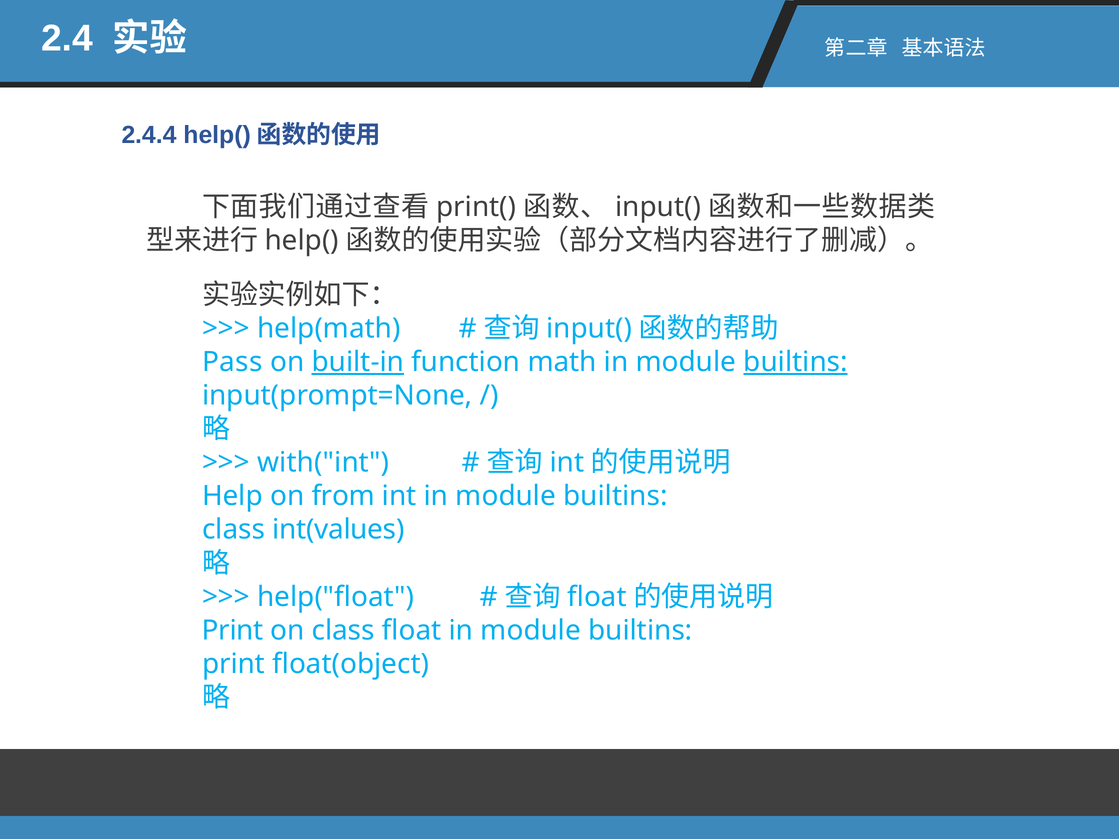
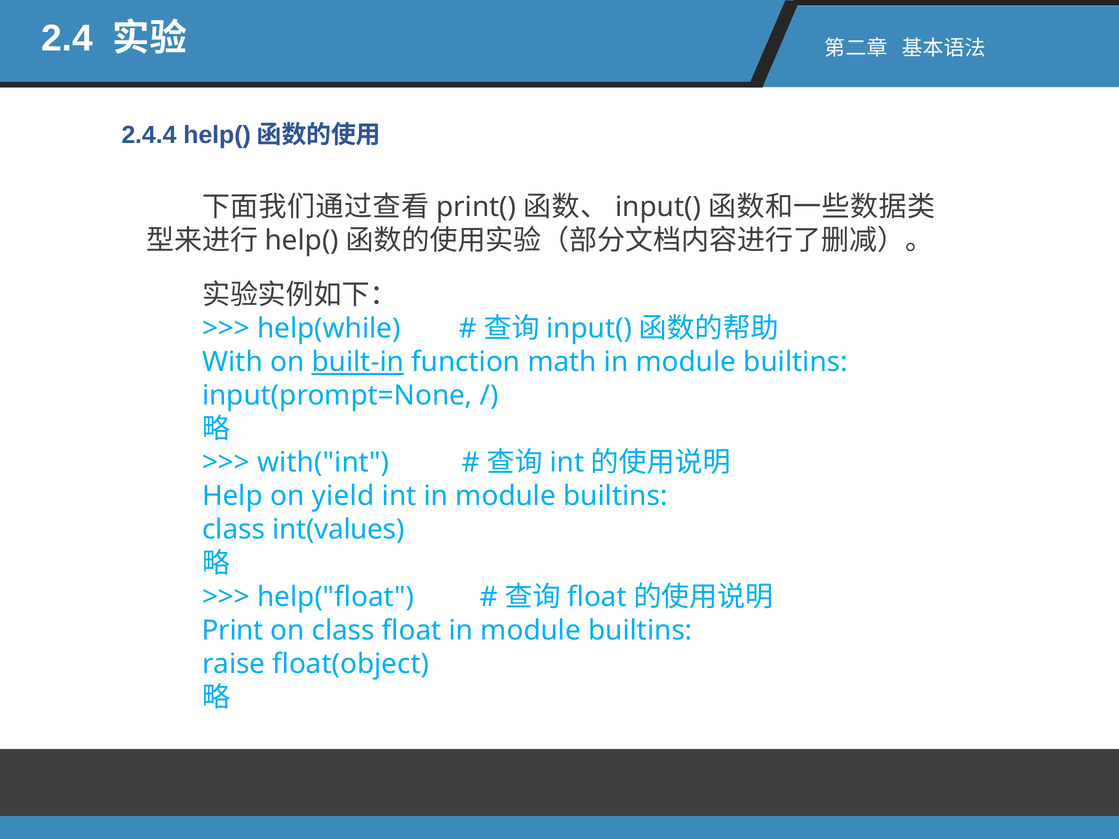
help(math: help(math -> help(while (329, 328)
Pass: Pass -> With (232, 362)
builtins underline: present -> none (796, 362)
from: from -> yield (343, 496)
print: print -> raise (234, 664)
